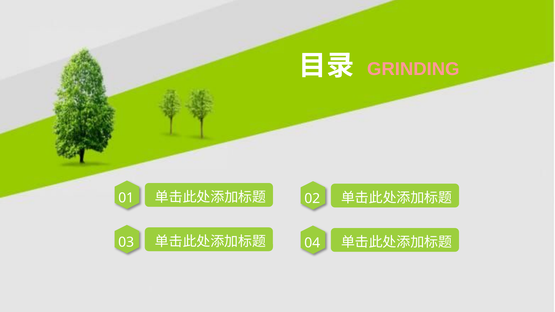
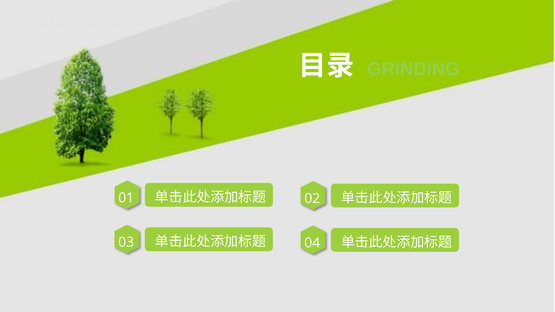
GRINDING colour: pink -> light green (413, 69)
